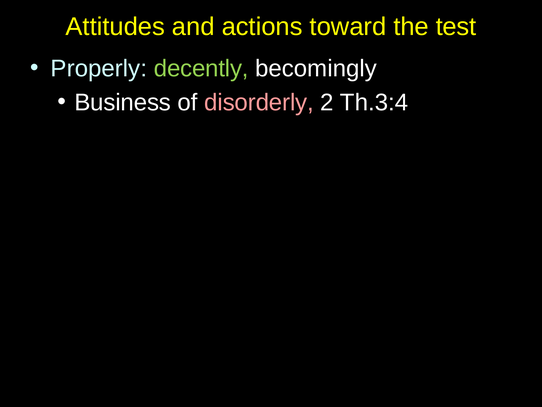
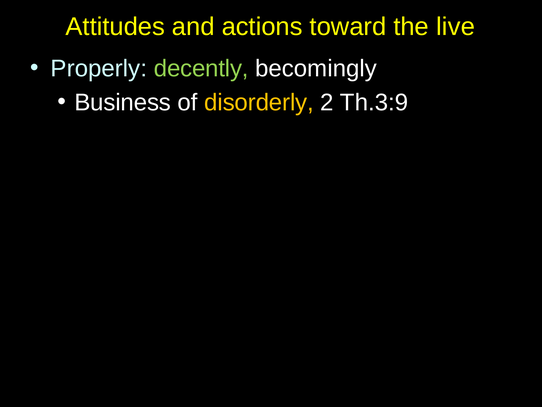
test: test -> live (456, 27)
disorderly colour: pink -> yellow (259, 102)
Th.3:4: Th.3:4 -> Th.3:9 (374, 102)
